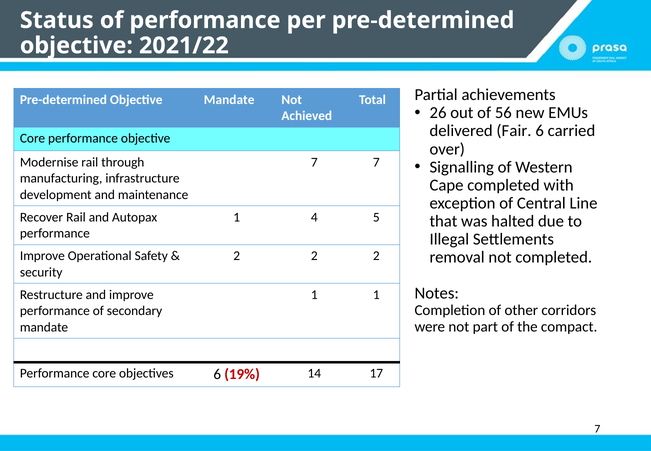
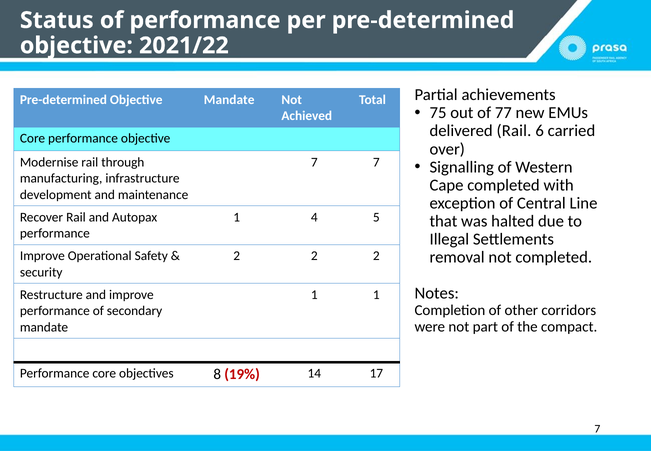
26: 26 -> 75 (438, 113)
56: 56 -> 77 (503, 113)
delivered Fair: Fair -> Rail (514, 131)
objectives 6: 6 -> 8 (217, 374)
